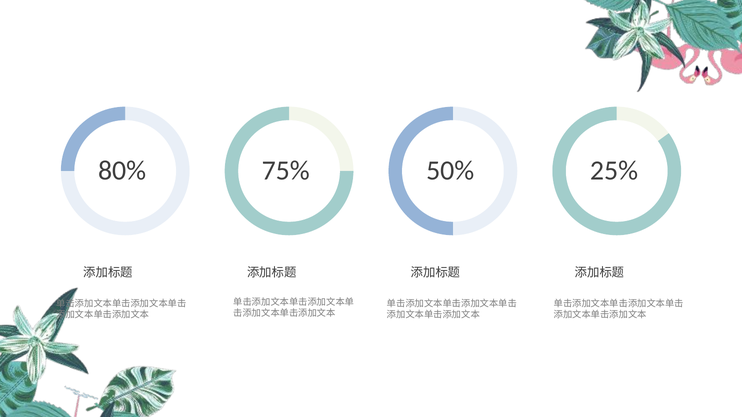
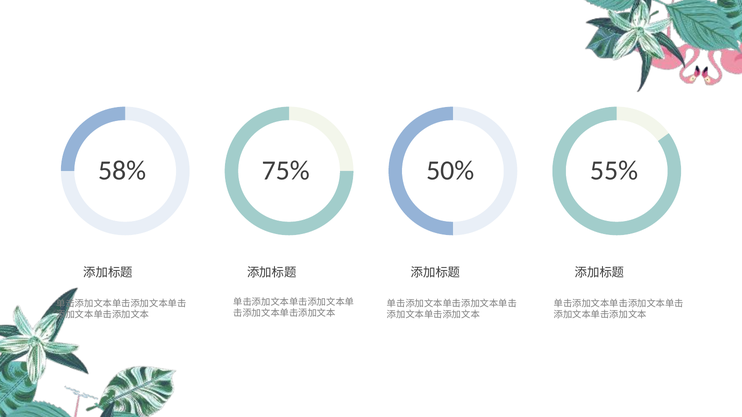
80%: 80% -> 58% (122, 171)
25%: 25% -> 55% (614, 171)
